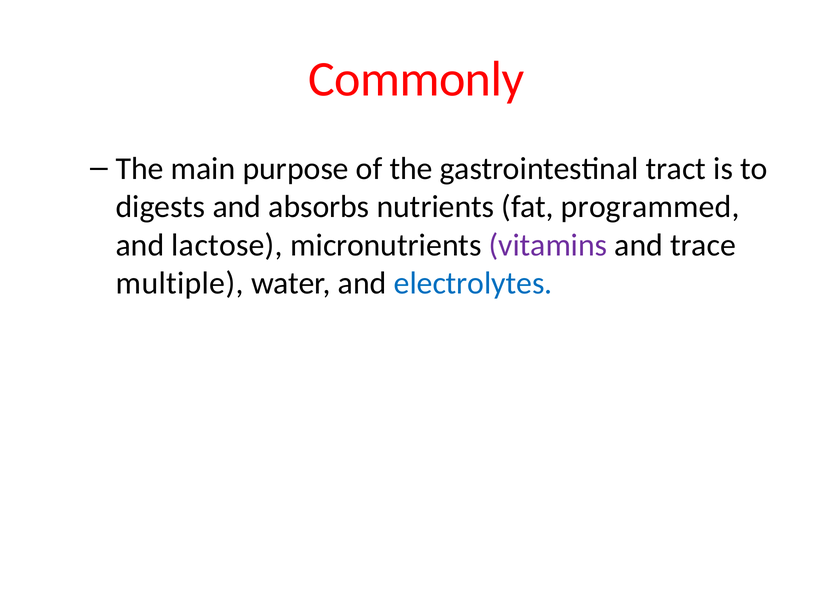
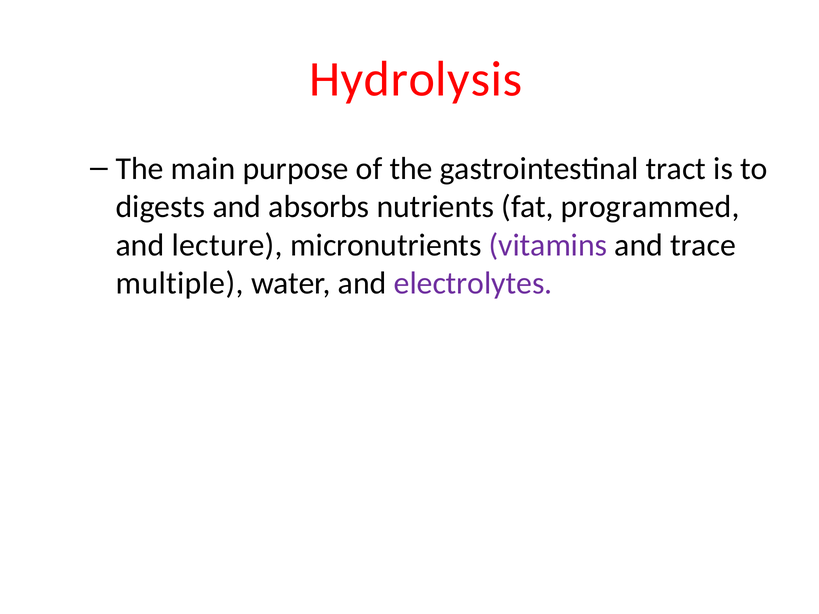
Commonly: Commonly -> Hydrolysis (416, 79)
lactose: lactose -> lecture (227, 245)
electrolytes colour: blue -> purple (473, 283)
